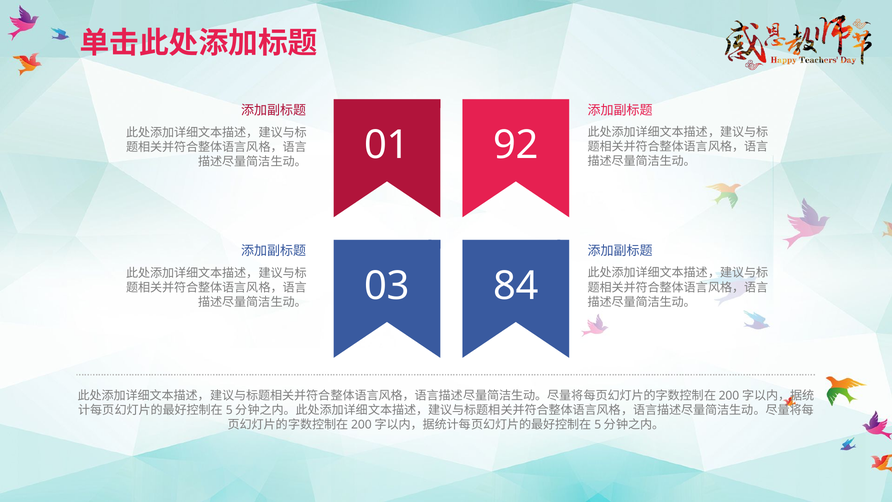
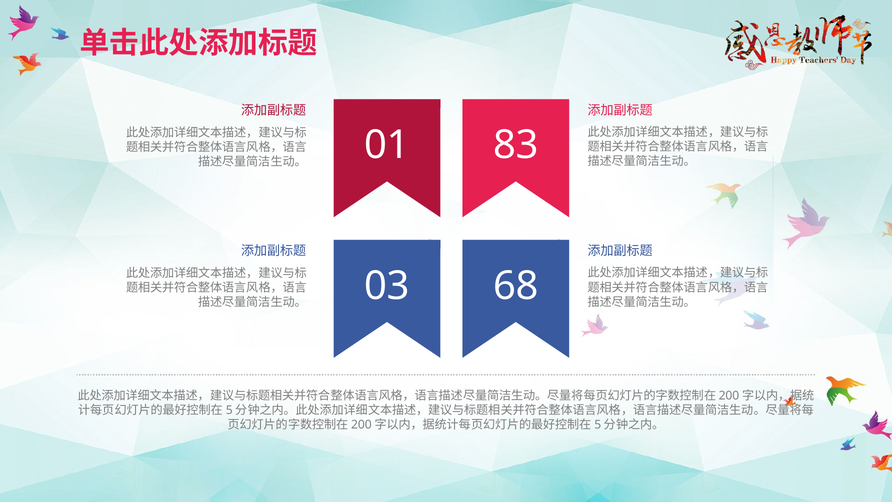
92: 92 -> 83 (516, 145)
84: 84 -> 68 (516, 286)
